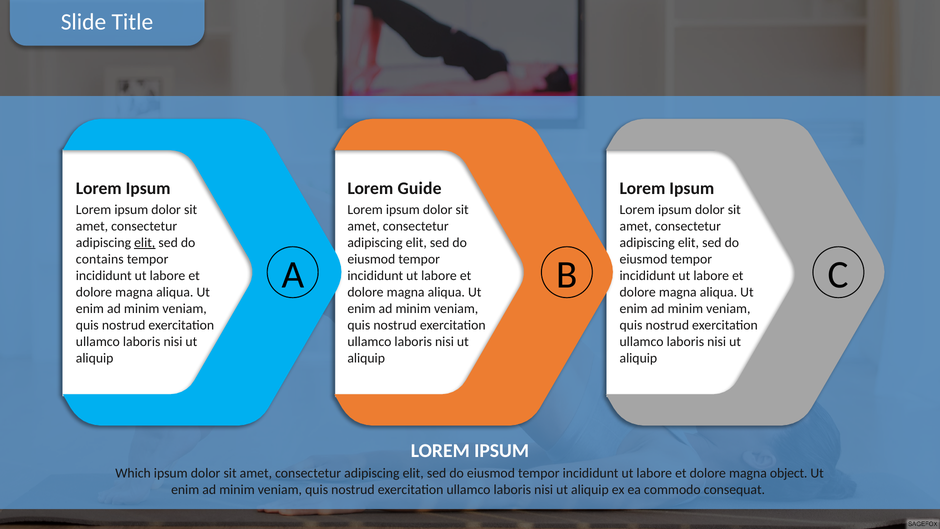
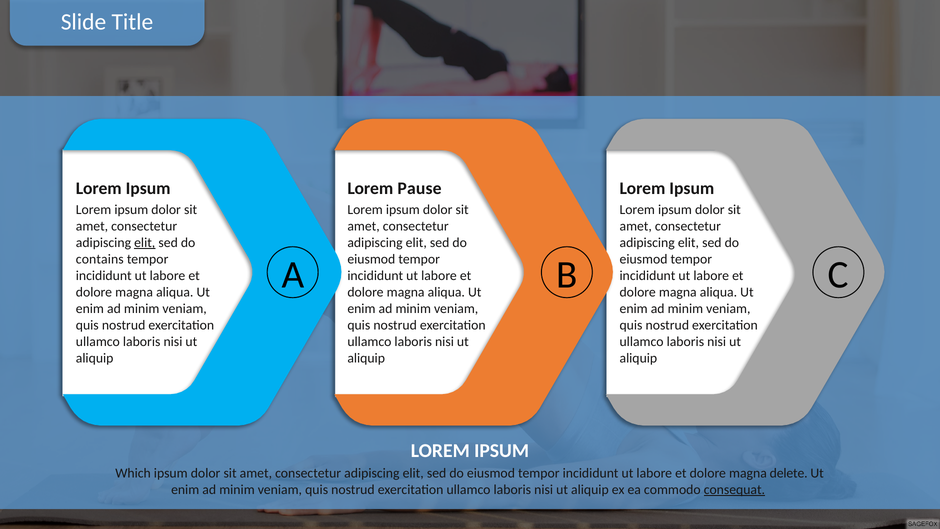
Guide: Guide -> Pause (420, 188)
object: object -> delete (789, 473)
consequat underline: none -> present (734, 489)
